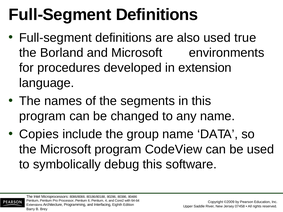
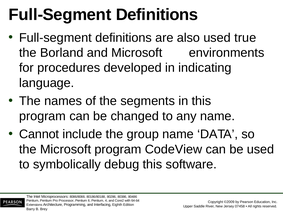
extension: extension -> indicating (205, 68)
Copies: Copies -> Cannot (39, 134)
